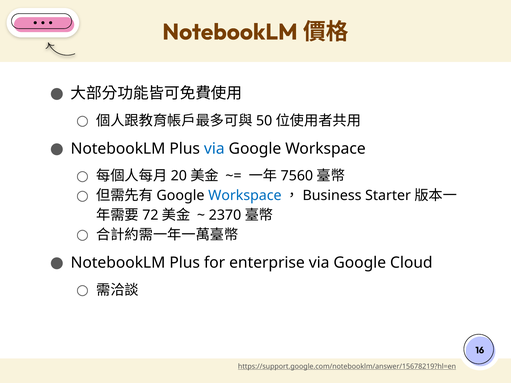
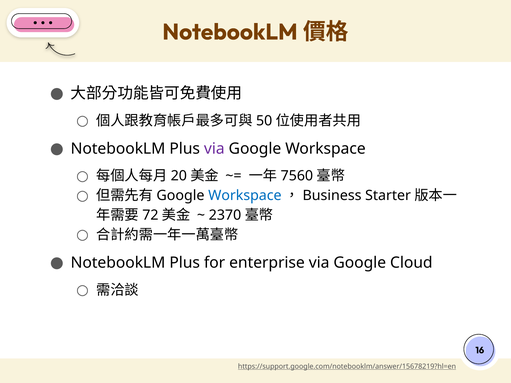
via colour: blue -> purple (214, 149)
